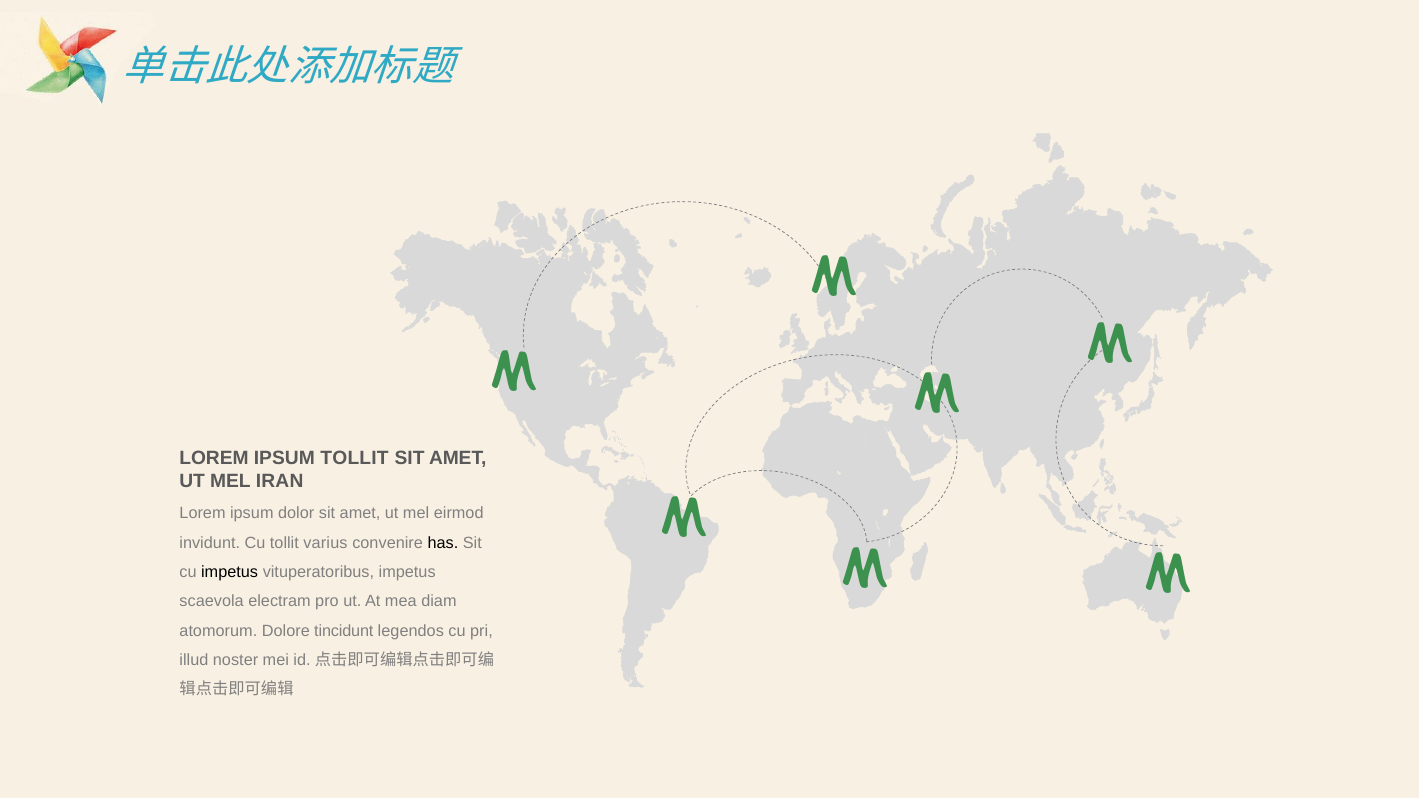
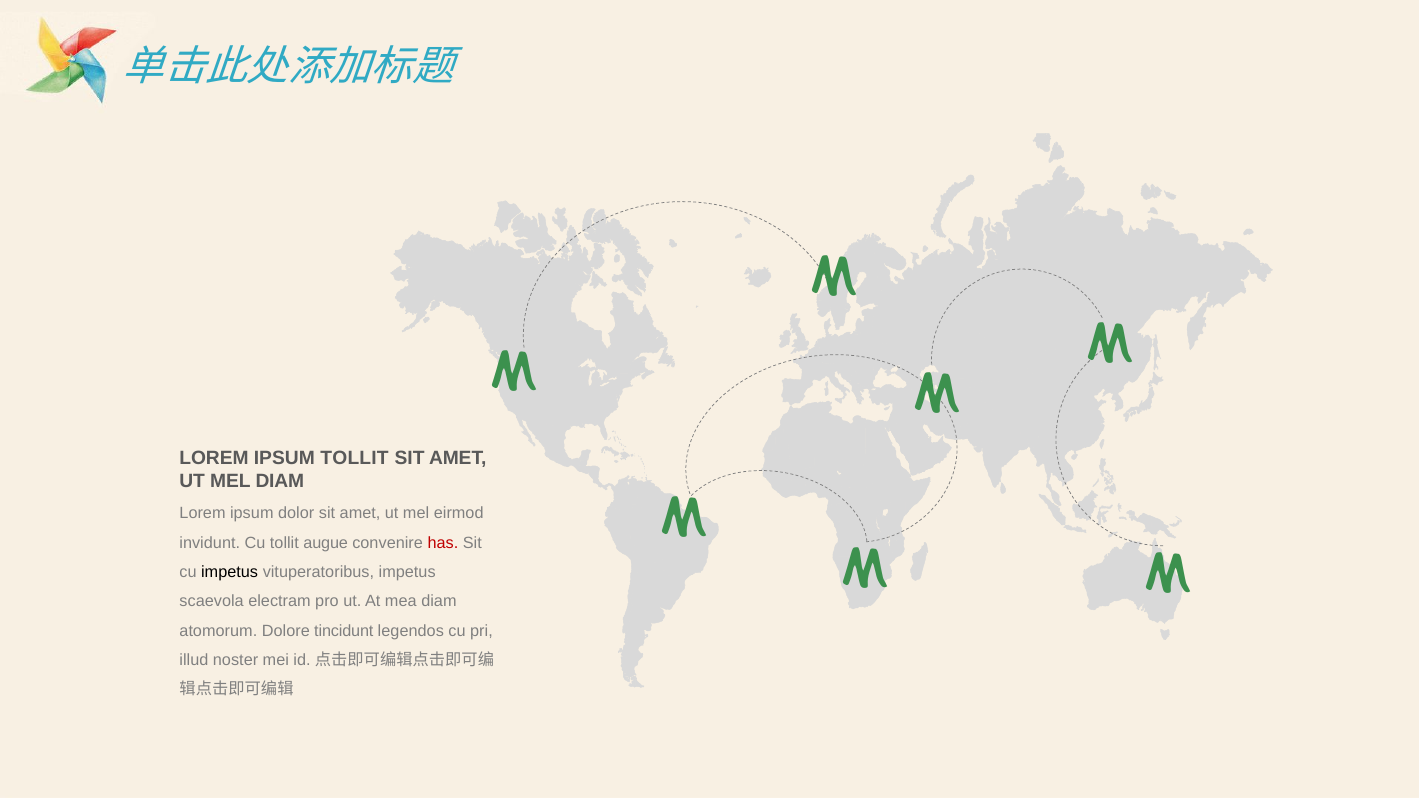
MEL IRAN: IRAN -> DIAM (280, 481)
varius: varius -> augue (326, 543)
has colour: black -> red (443, 543)
